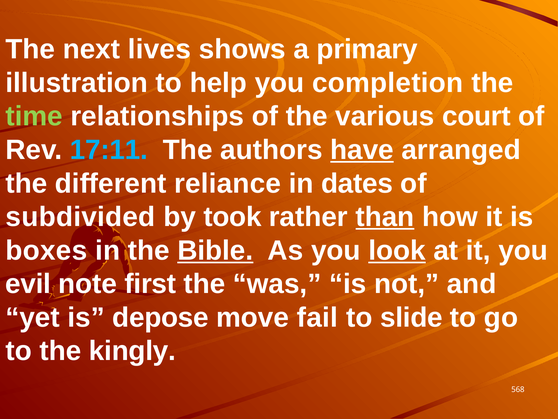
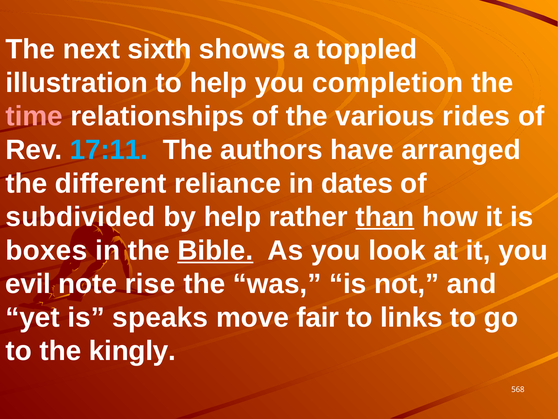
lives: lives -> sixth (160, 49)
primary: primary -> toppled (367, 49)
time colour: light green -> pink (34, 116)
court: court -> rides (476, 116)
have underline: present -> none (362, 150)
by took: took -> help (232, 217)
look underline: present -> none (397, 250)
first: first -> rise (150, 284)
depose: depose -> speaks (160, 317)
fail: fail -> fair (318, 317)
slide: slide -> links (411, 317)
